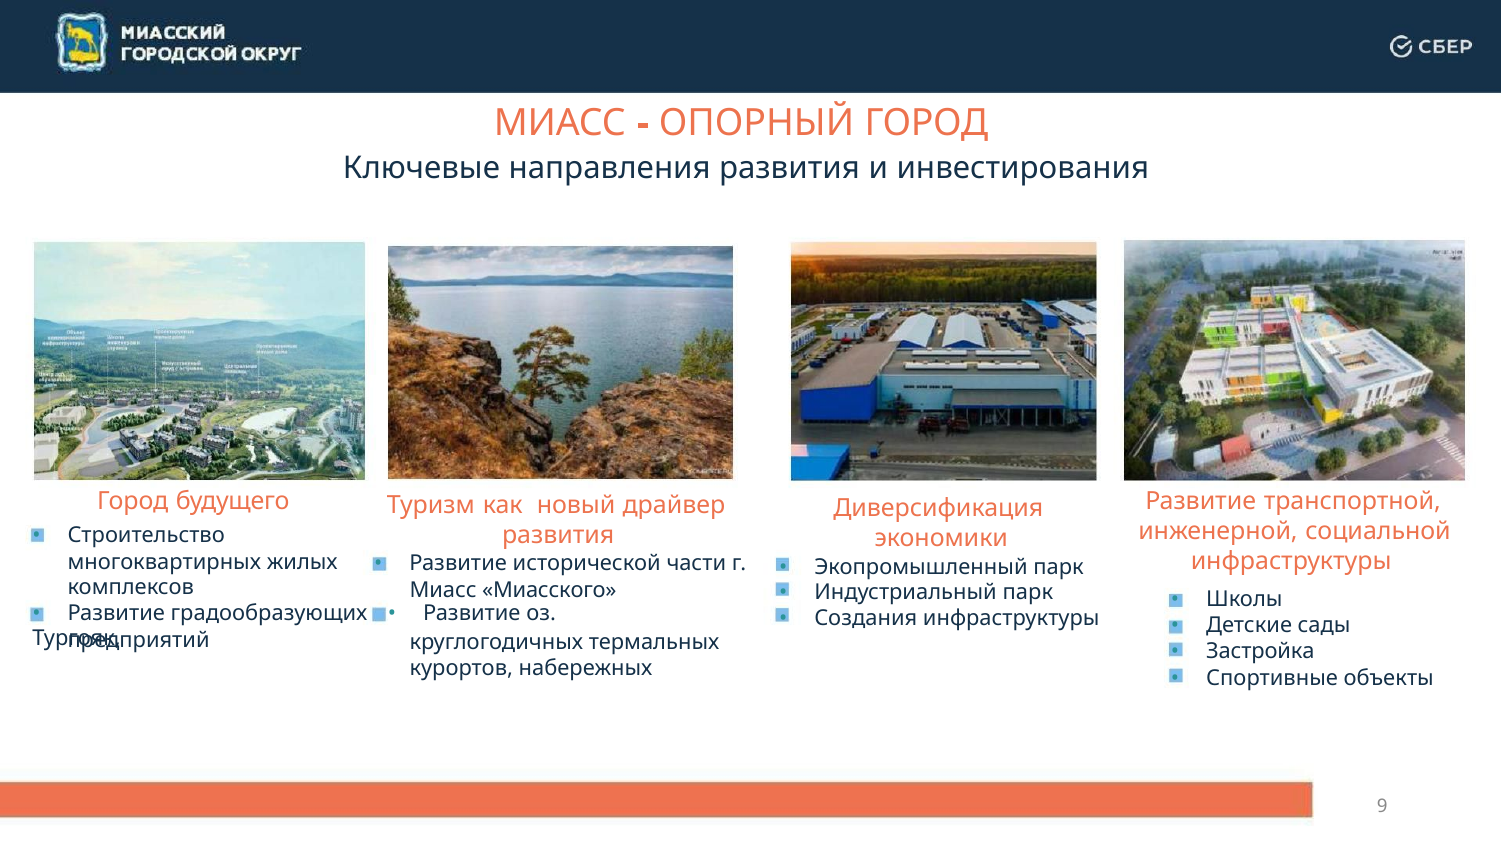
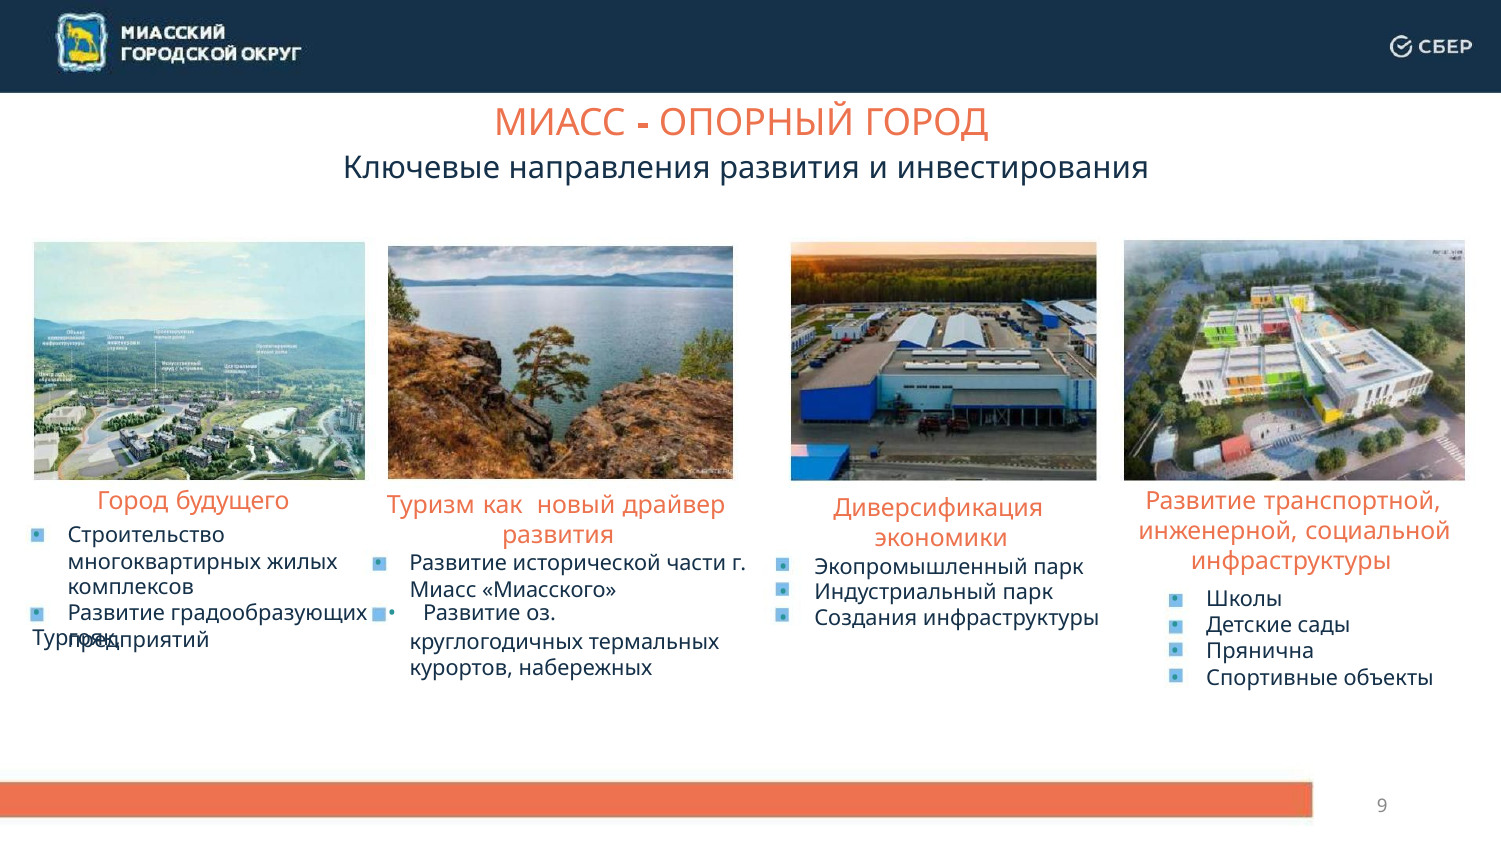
Застройка: Застройка -> Прянична (1260, 652)
